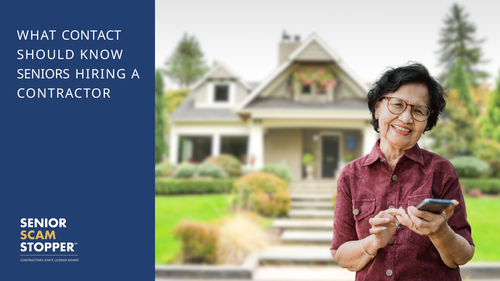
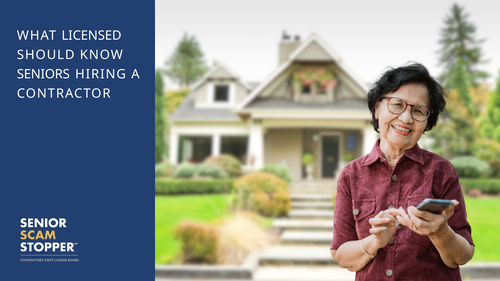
CONTACT: CONTACT -> LICENSED (92, 36)
